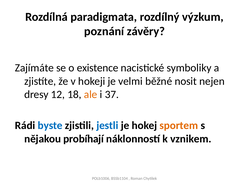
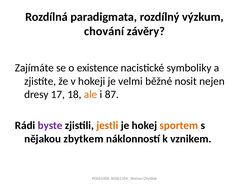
poznání: poznání -> chování (104, 31)
12: 12 -> 17 (58, 94)
37: 37 -> 87 (112, 94)
byste colour: blue -> purple (50, 125)
jestli colour: blue -> orange (107, 125)
probíhají: probíhají -> zbytkem (83, 139)
